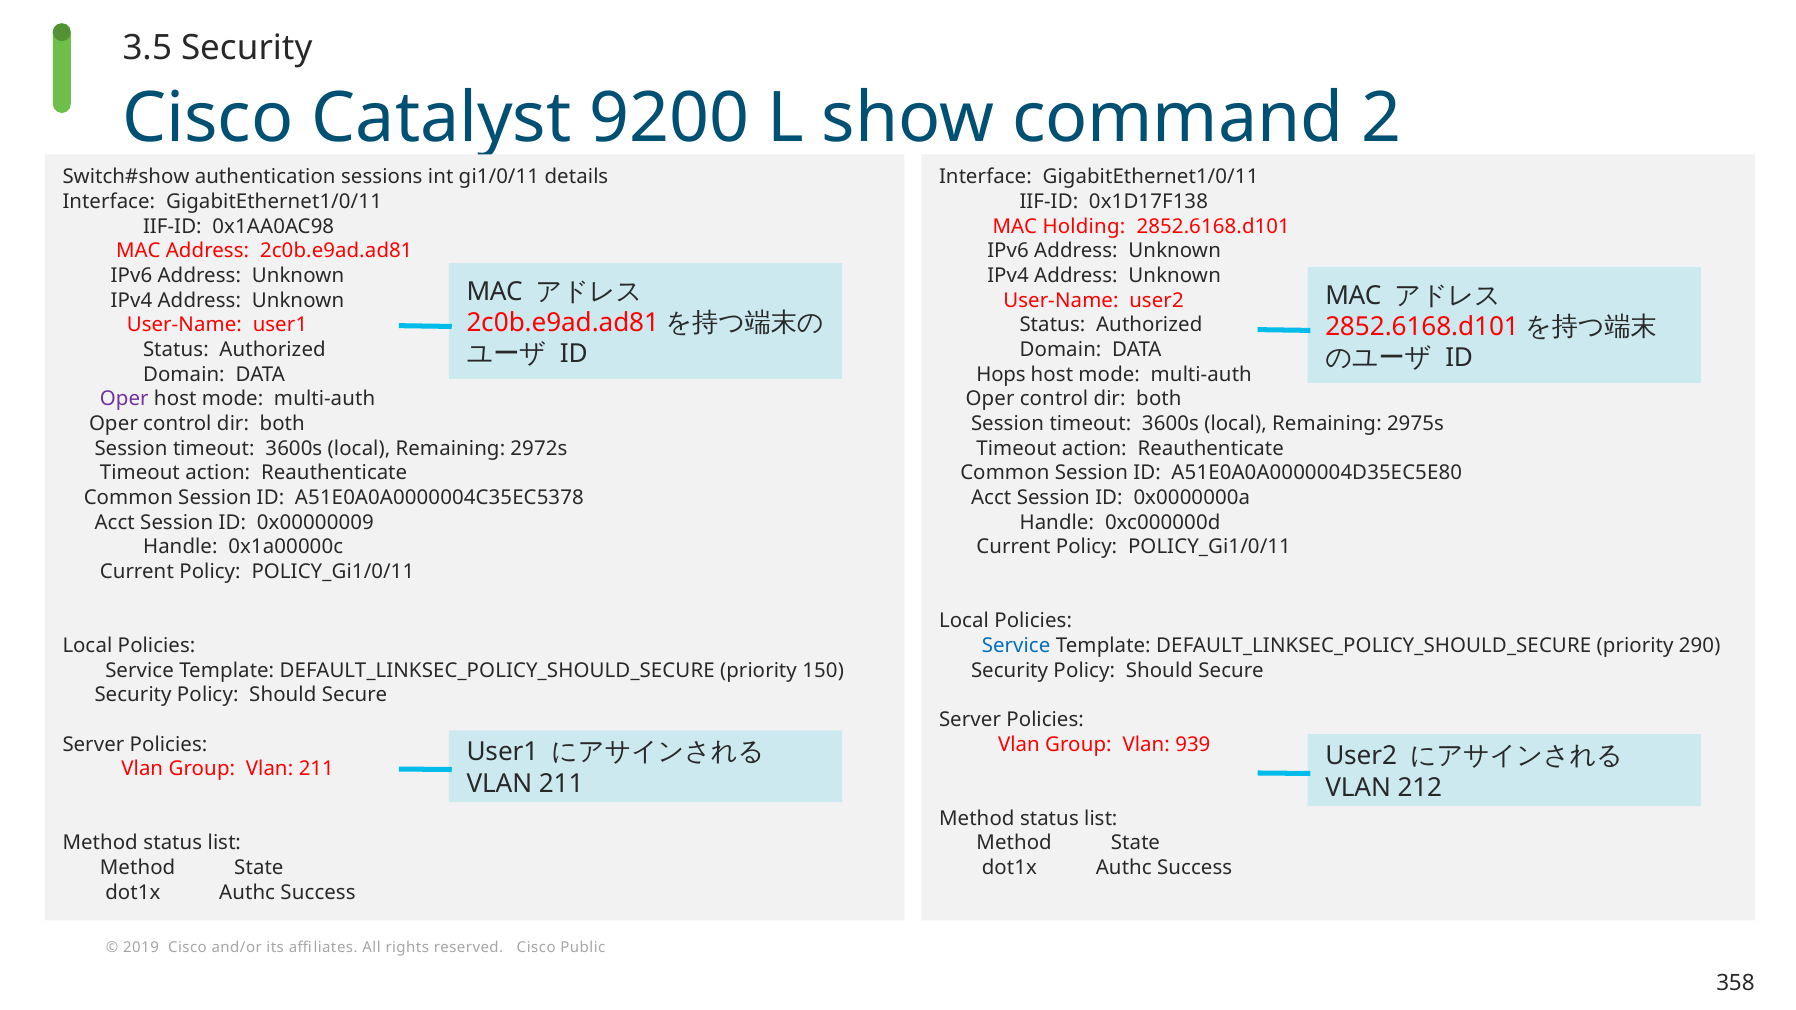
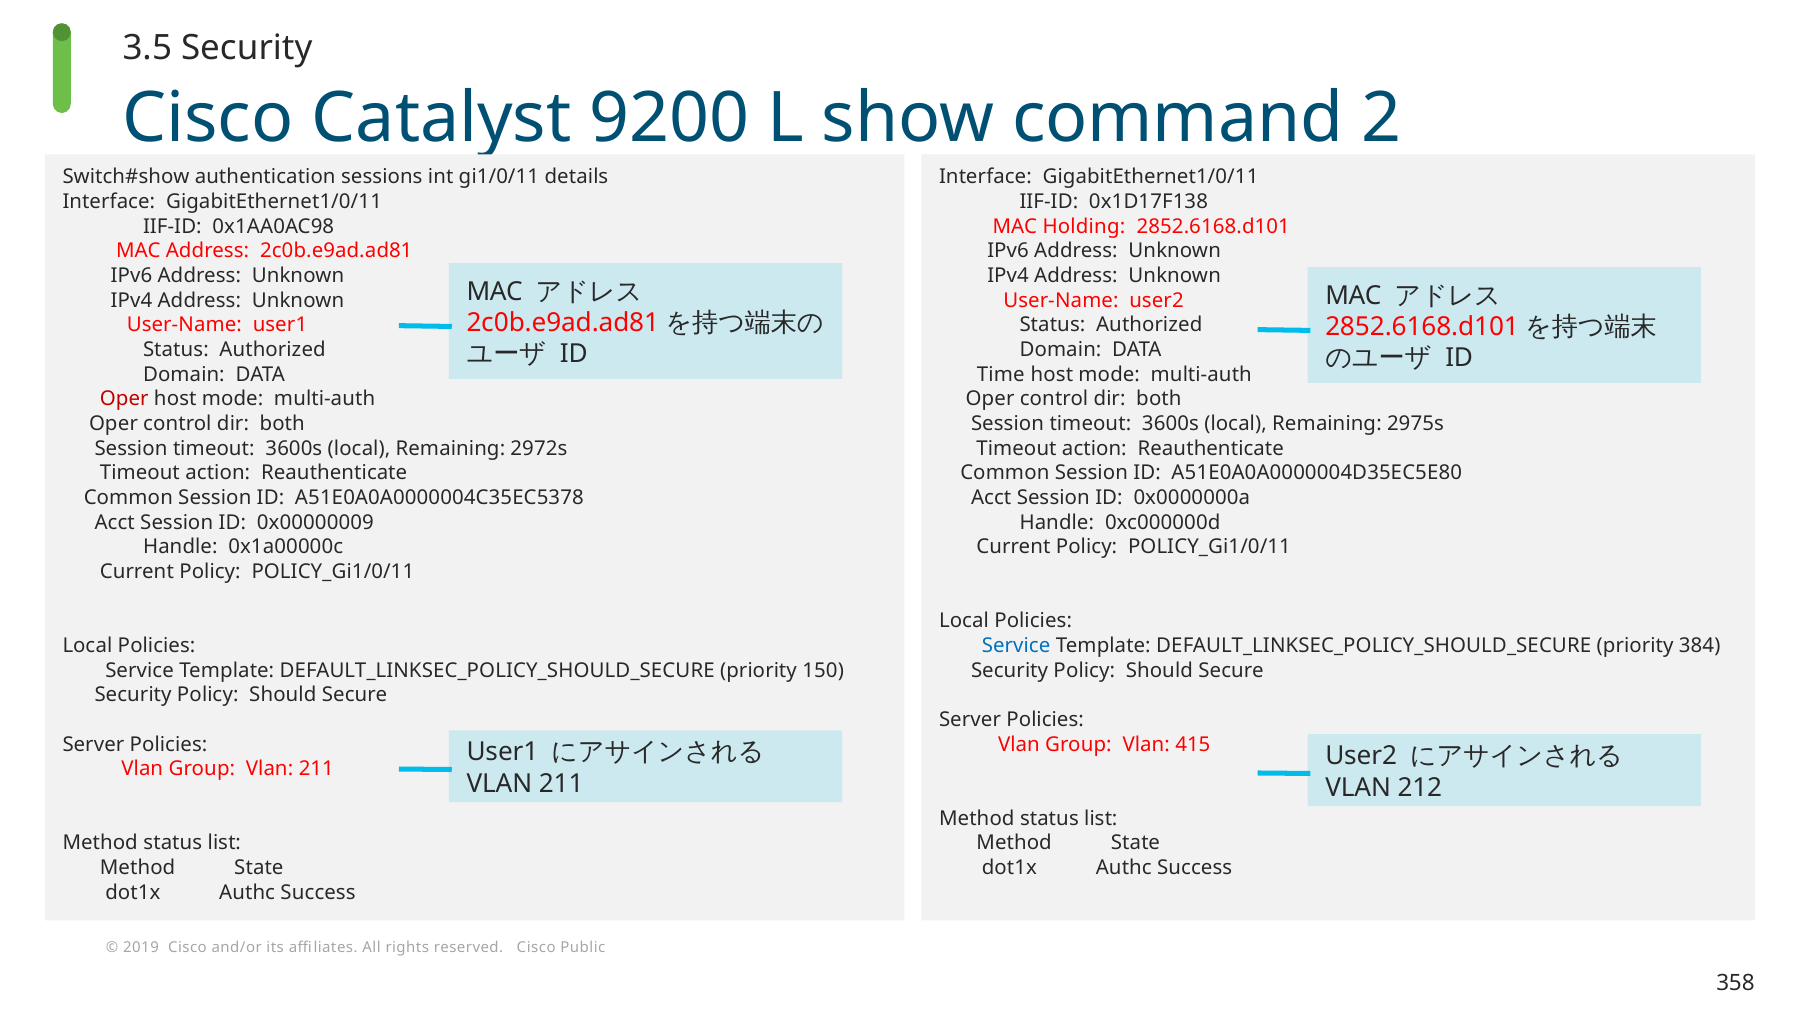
Hops: Hops -> Time (1001, 375)
Oper colour: purple -> red (124, 399)
290: 290 -> 384 (1700, 646)
939: 939 -> 415 (1193, 745)
